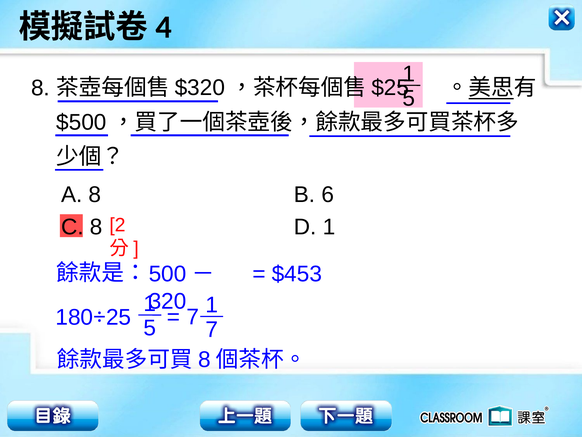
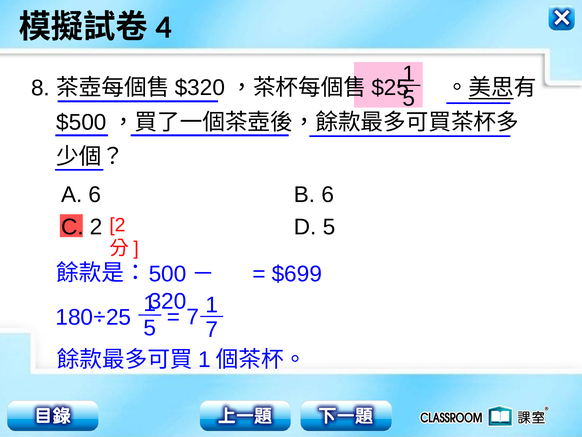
A 8: 8 -> 6 (95, 195)
C 8: 8 -> 2 (96, 227)
D 1: 1 -> 5 (329, 227)
$453: $453 -> $699 (297, 274)
8: 8 -> 1 (204, 359)
